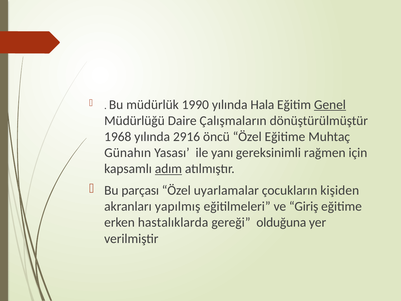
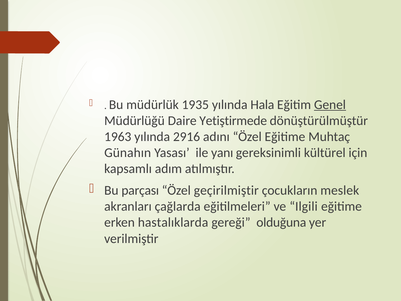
1990: 1990 -> 1935 (195, 105)
Çalışmaların: Çalışmaların -> Yetiştirmede (233, 121)
1968: 1968 -> 1963 (118, 137)
öncü: öncü -> adını (216, 137)
rağmen: rağmen -> kültürel (325, 153)
adım underline: present -> none (168, 169)
uyarlamalar: uyarlamalar -> geçirilmiştir (226, 190)
kişiden: kişiden -> meslek (340, 190)
yapılmış: yapılmış -> çağlarda (178, 206)
Giriş: Giriş -> Ilgili (304, 206)
